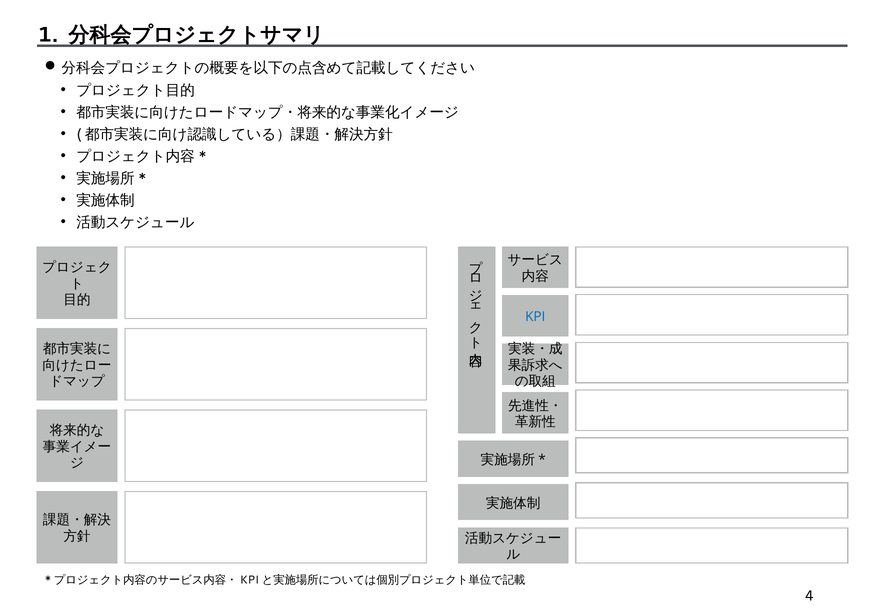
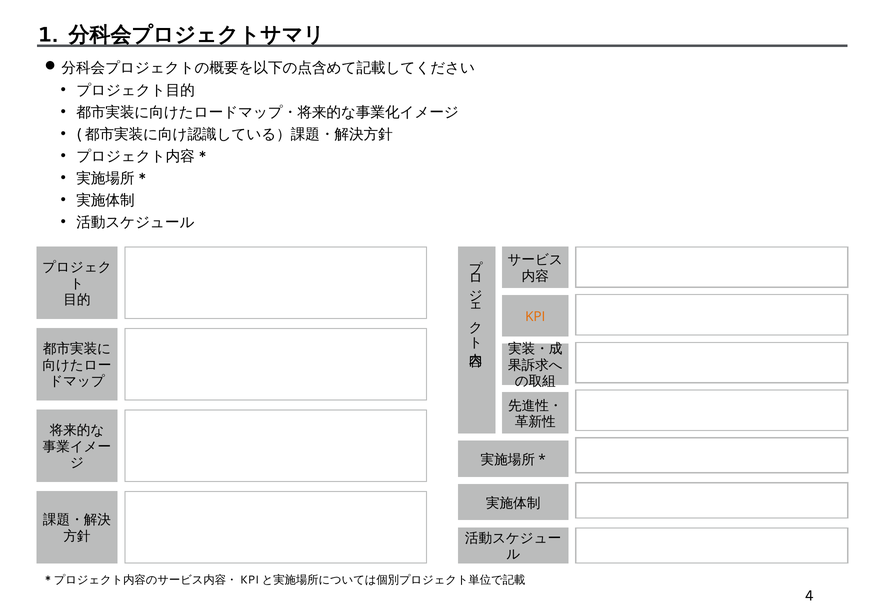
KPI colour: blue -> orange (535, 317)
